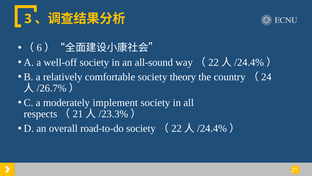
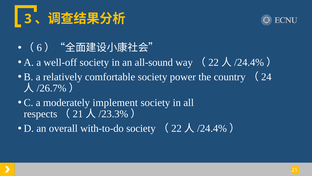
theory: theory -> power (183, 77)
road-to-do: road-to-do -> with-to-do (102, 128)
